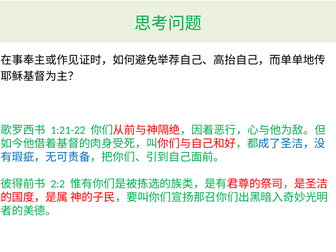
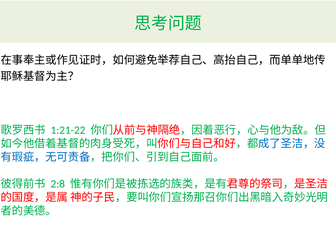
2:2: 2:2 -> 2:8 (58, 184)
